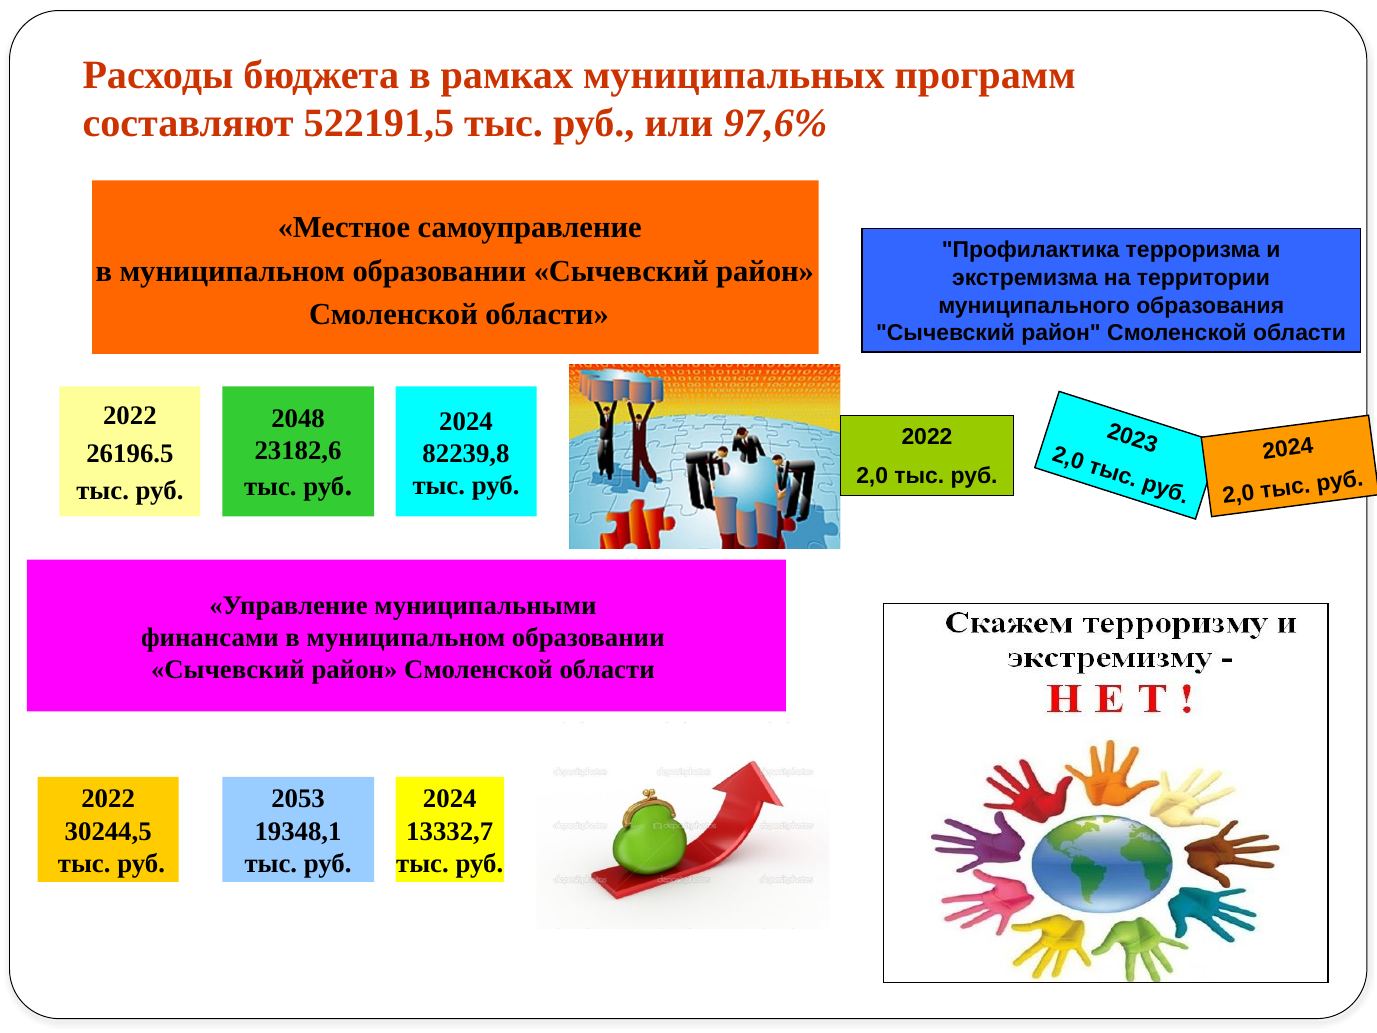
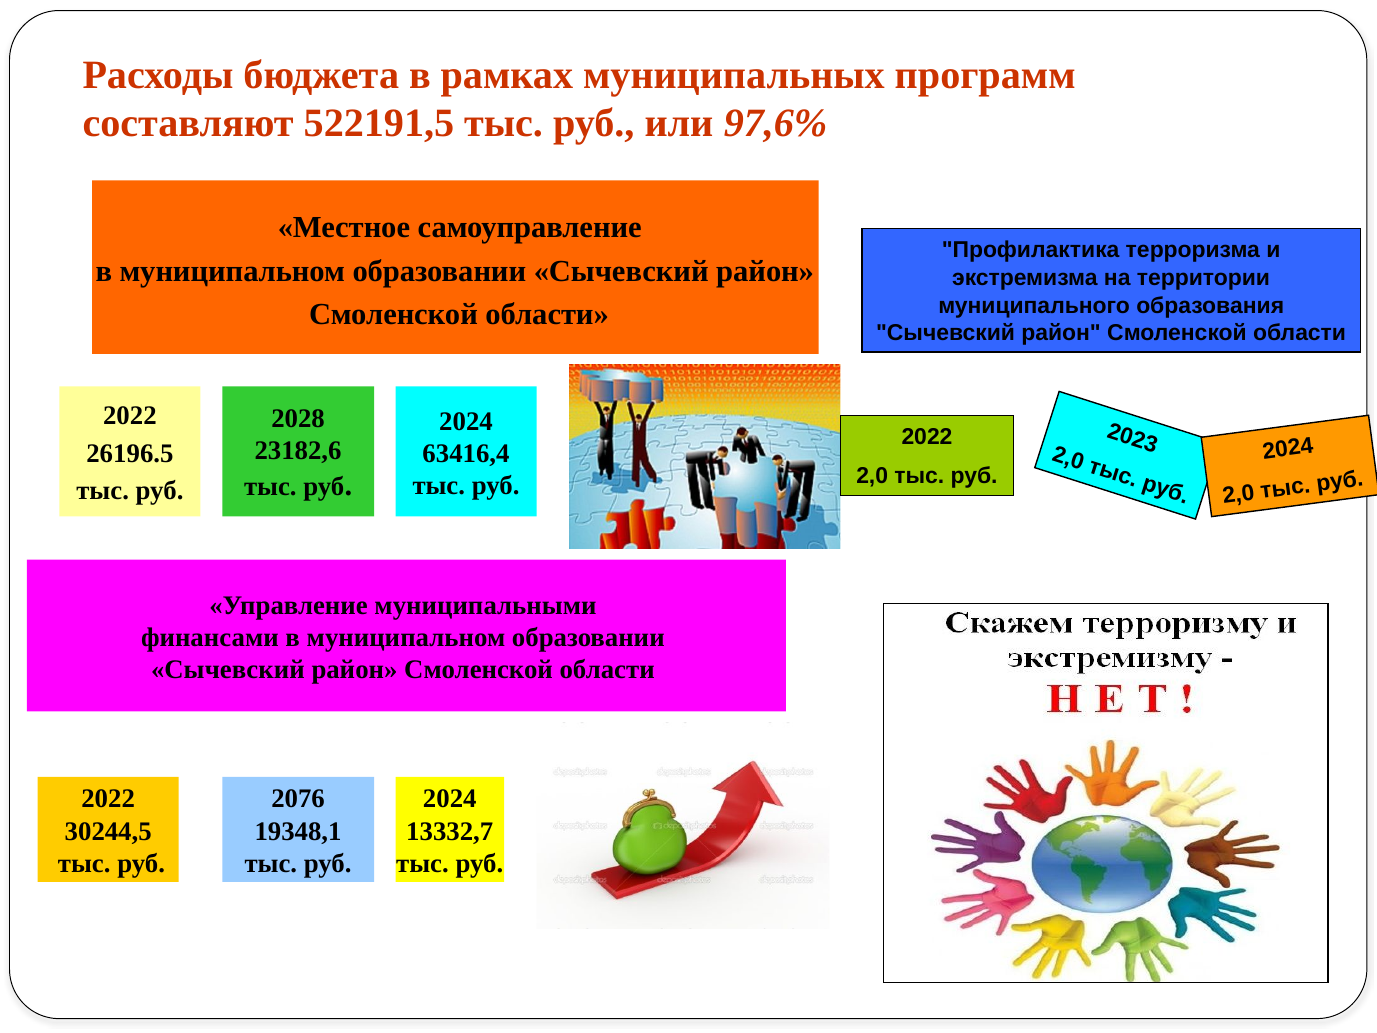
2048: 2048 -> 2028 (298, 419)
82239,8: 82239,8 -> 63416,4 (466, 453)
2053: 2053 -> 2076 (298, 799)
